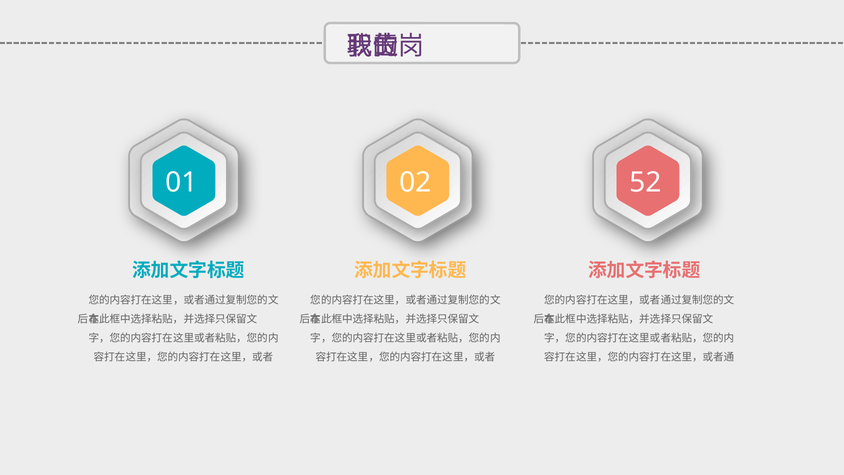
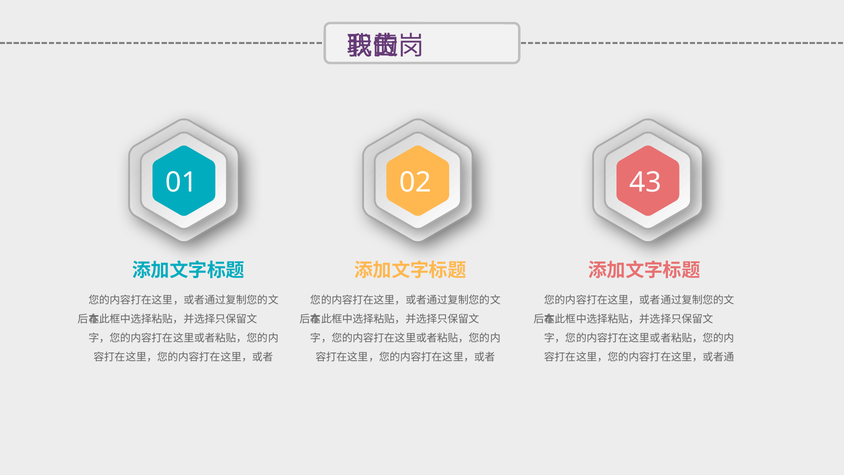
52: 52 -> 43 (645, 182)
